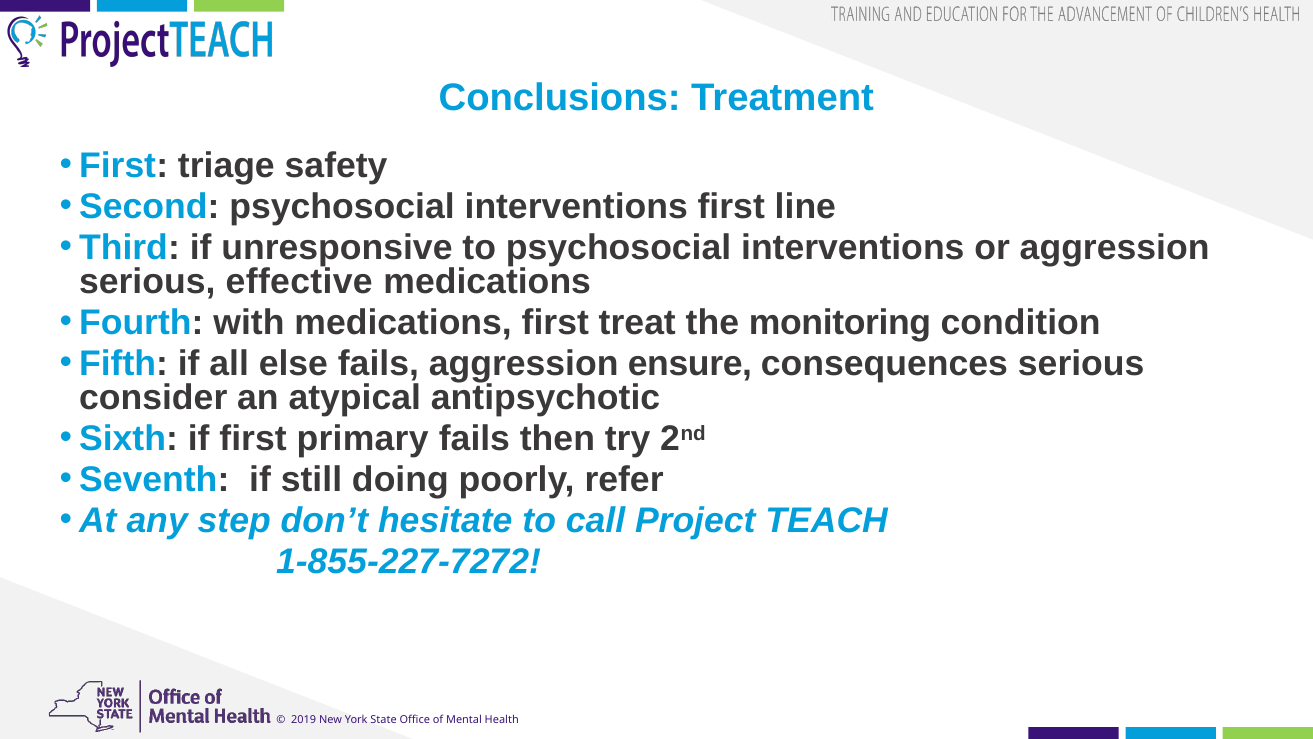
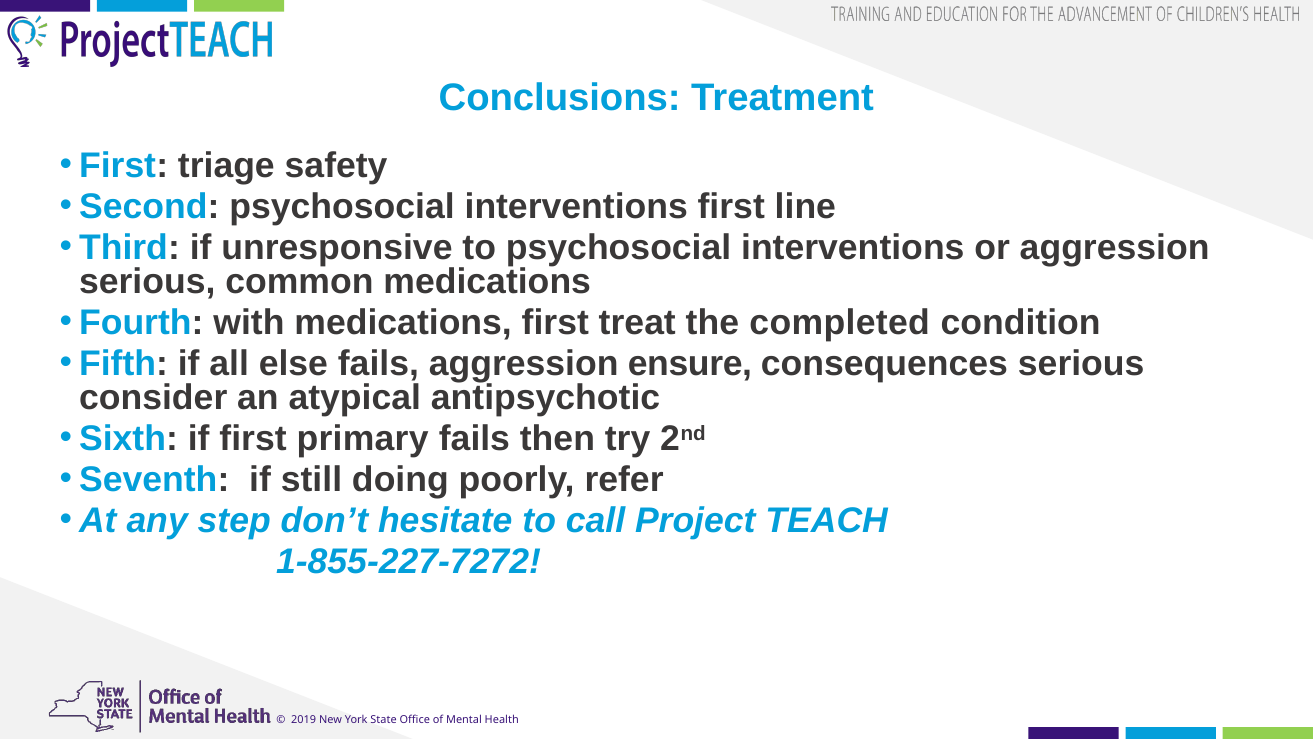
effective: effective -> common (299, 282)
monitoring: monitoring -> completed (840, 323)
